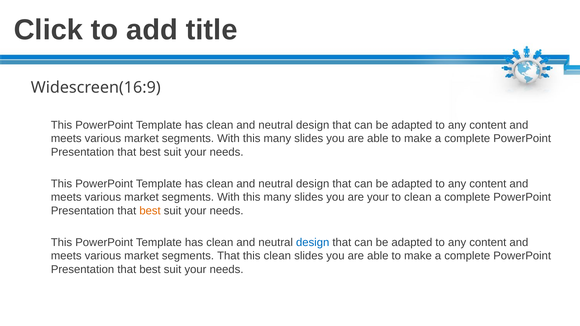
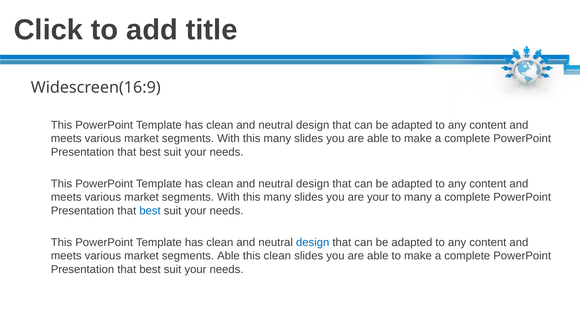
to clean: clean -> many (418, 197)
best colour: orange -> blue (150, 211)
segments That: That -> Able (228, 256)
